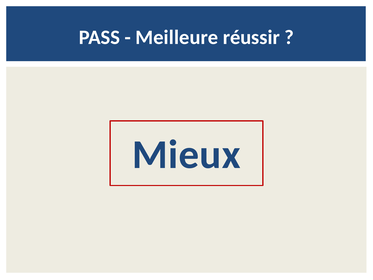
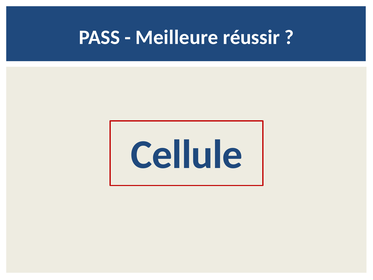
Mieux: Mieux -> Cellule (187, 154)
